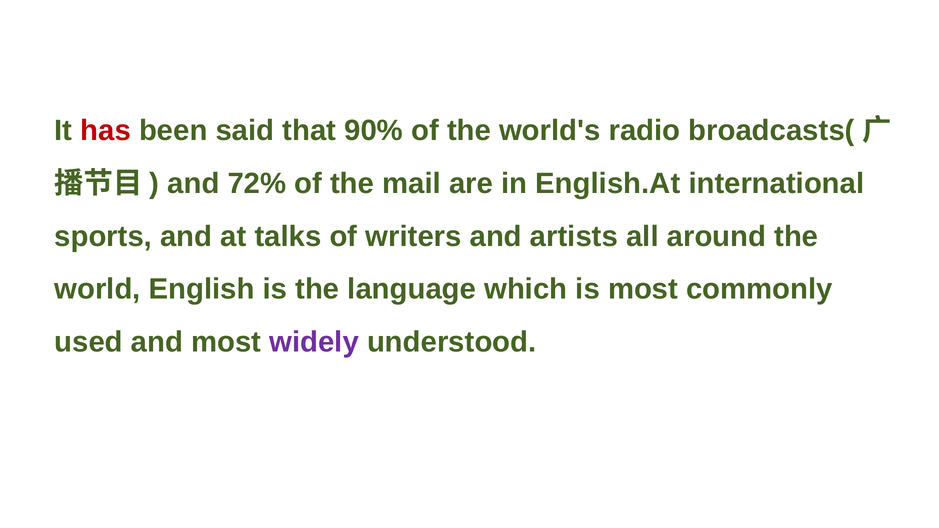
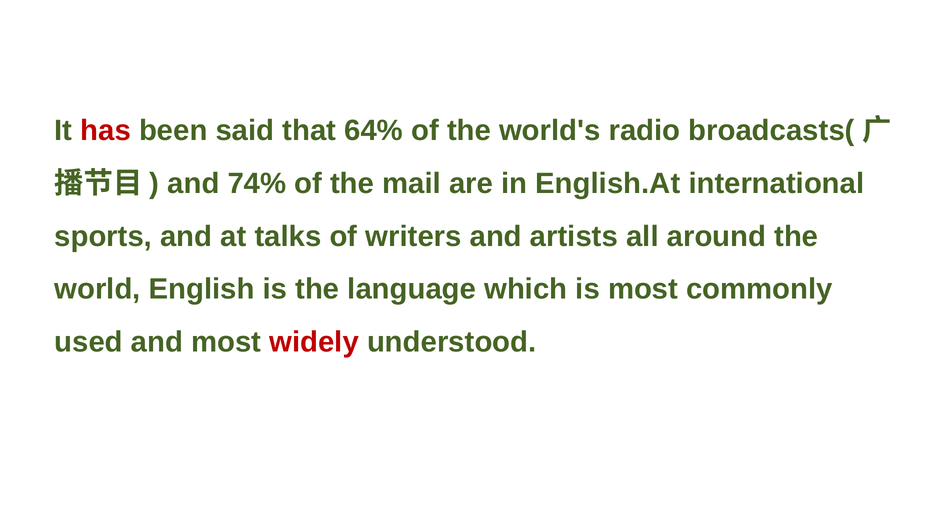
90%: 90% -> 64% (374, 131)
72%: 72% -> 74% (257, 184)
widely colour: purple -> red (314, 342)
